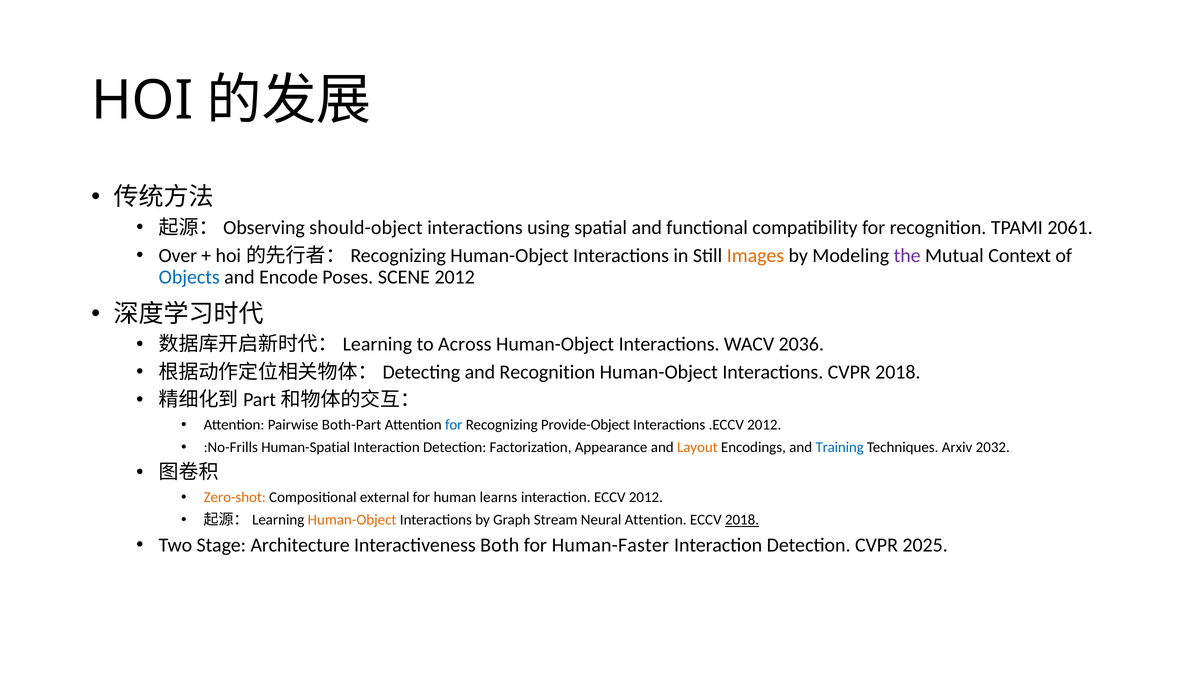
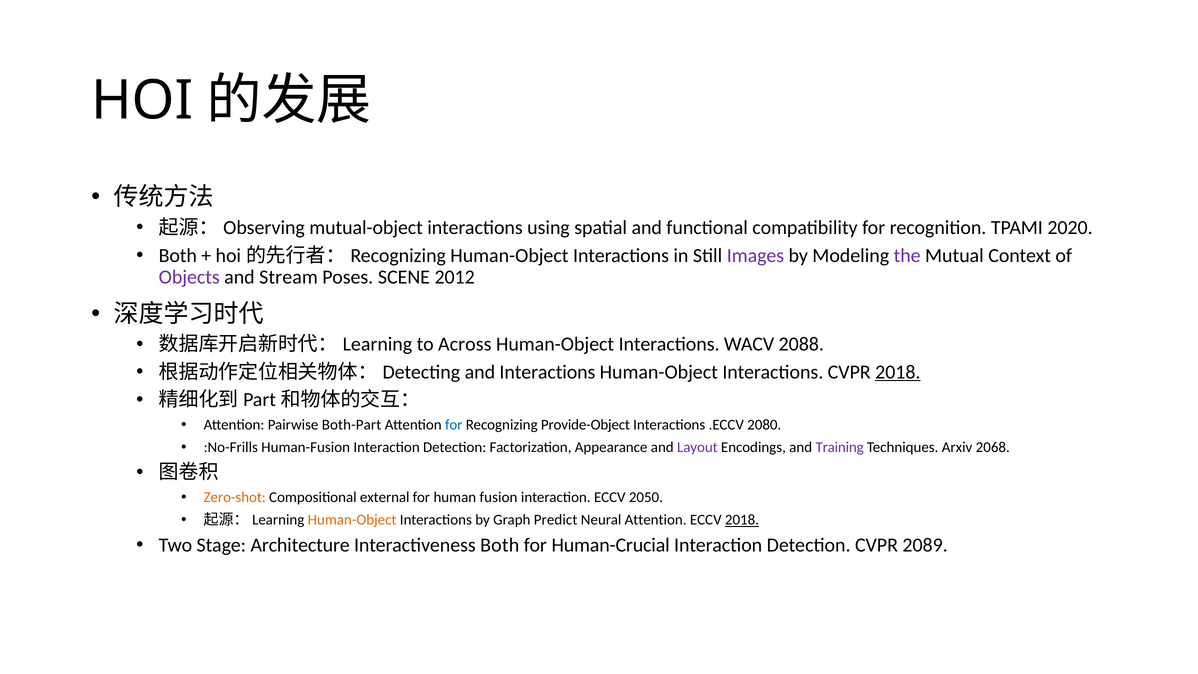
should-object: should-object -> mutual-object (366, 228)
2061: 2061 -> 2020 (1070, 228)
Over: Over -> Both (178, 255)
Images colour: orange -> purple (755, 255)
Objects colour: blue -> purple (189, 277)
Encode: Encode -> Stream (289, 277)
2036: 2036 -> 2088 (801, 344)
and Recognition: Recognition -> Interactions (547, 372)
2018 underline: none -> present (898, 372)
.ECCV 2012: 2012 -> 2080 (764, 425)
Human-Spatial: Human-Spatial -> Human-Fusion (306, 447)
Layout colour: orange -> purple (697, 447)
Training colour: blue -> purple (840, 447)
2032: 2032 -> 2068 (993, 447)
learns: learns -> fusion (499, 497)
ECCV 2012: 2012 -> 2050 (646, 497)
Stream: Stream -> Predict (556, 520)
Human-Faster: Human-Faster -> Human-Crucial (611, 545)
2025: 2025 -> 2089 (925, 545)
